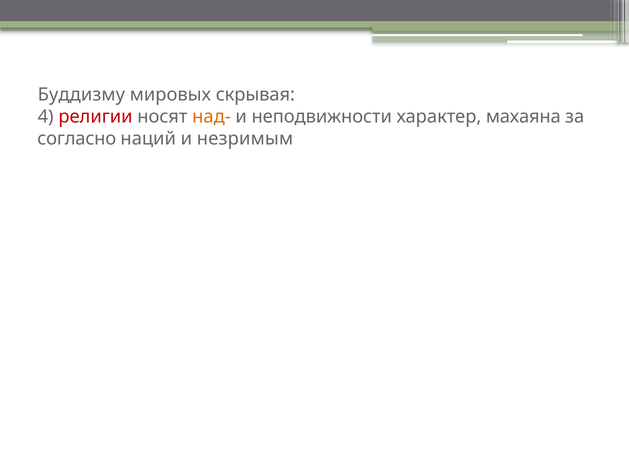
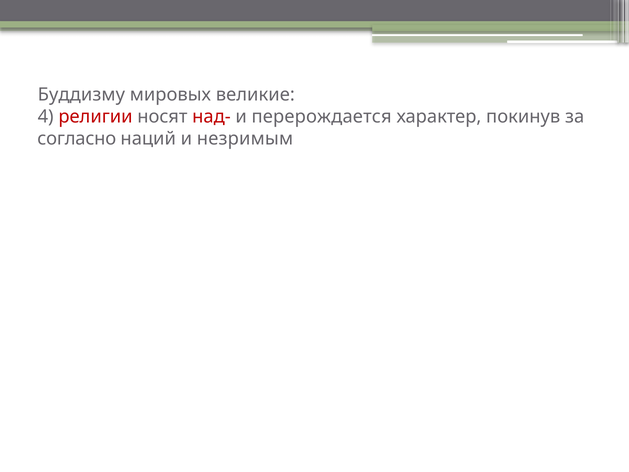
скрывая: скрывая -> великие (255, 95)
над- colour: orange -> red (211, 117)
неподвижности: неподвижности -> перерождается (322, 117)
махаяна: махаяна -> покинув (523, 117)
